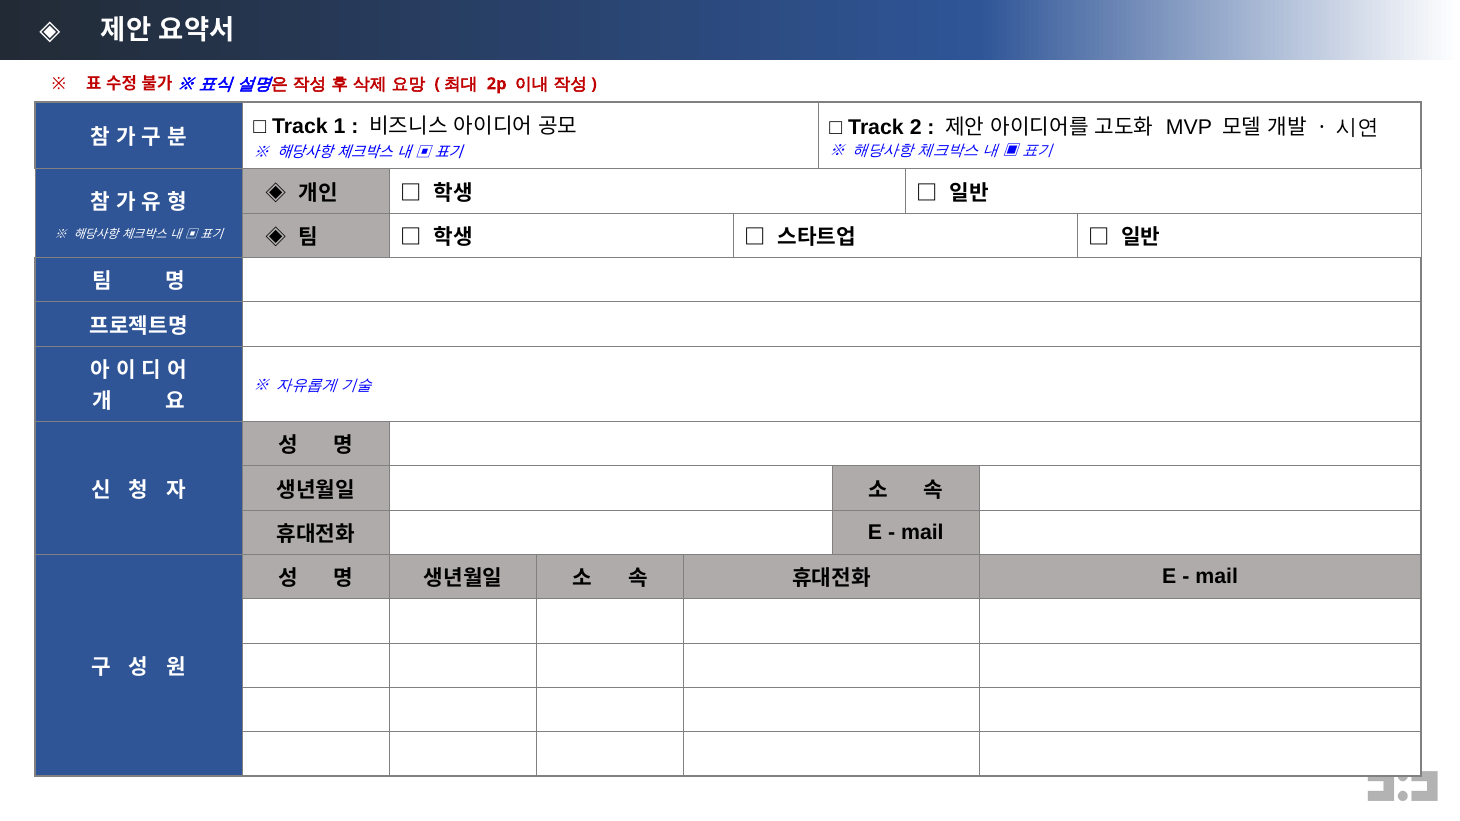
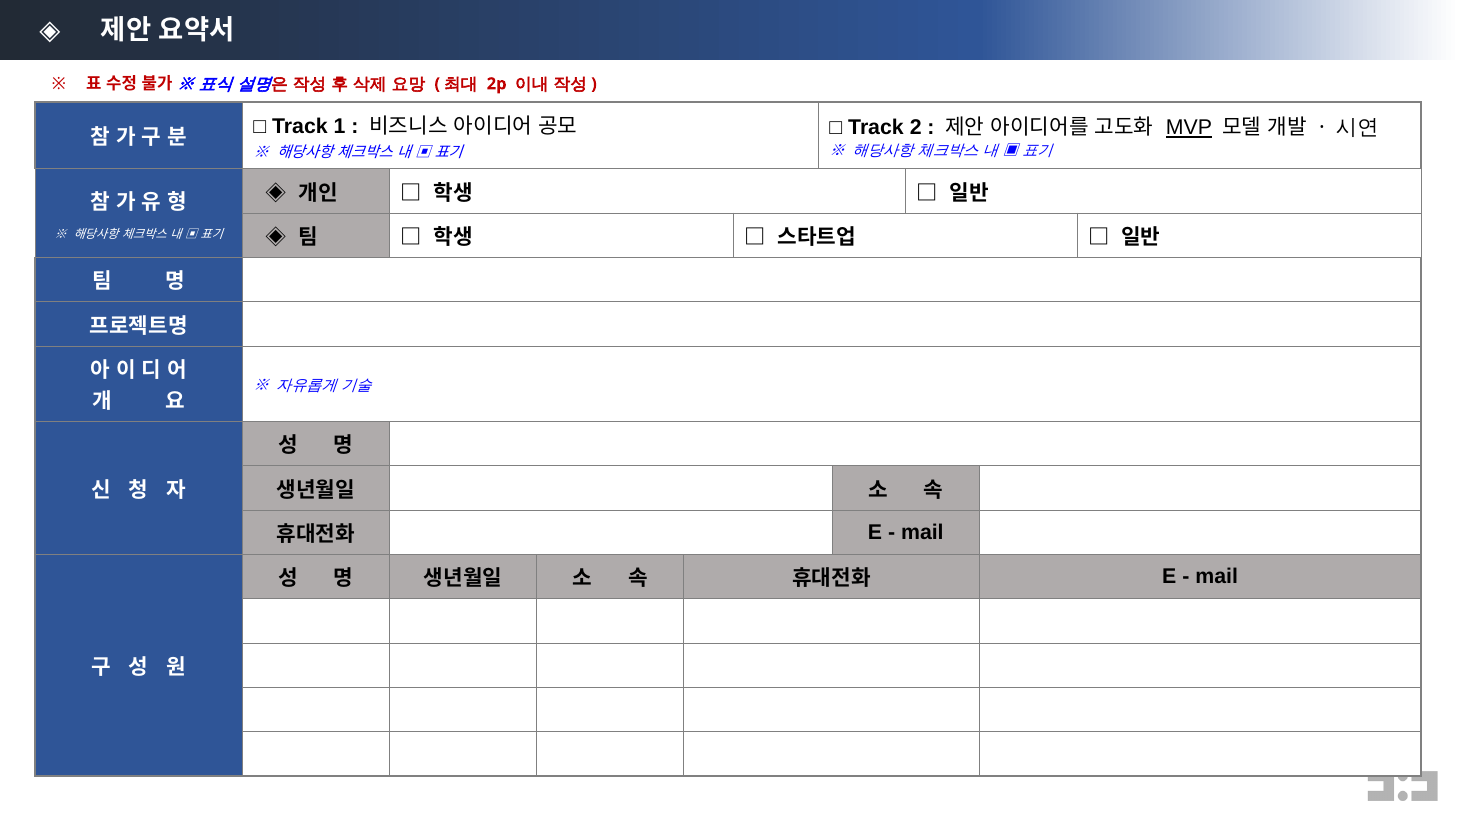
MVP underline: none -> present (1189, 128)
